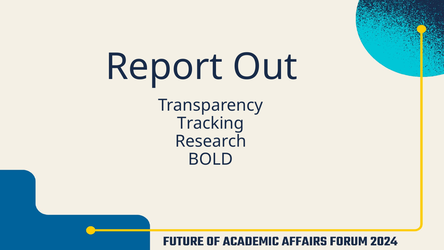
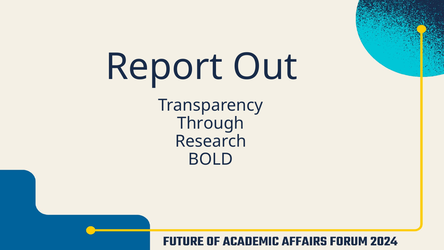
Tracking: Tracking -> Through (211, 123)
